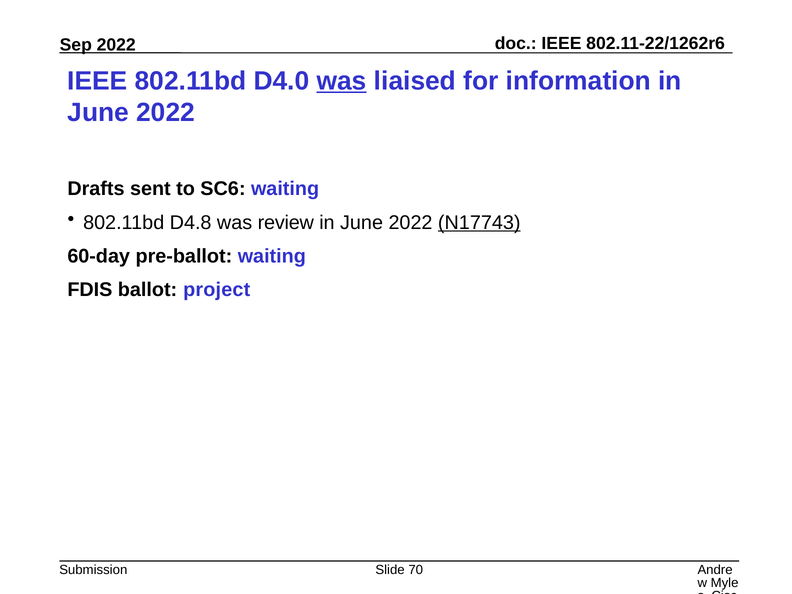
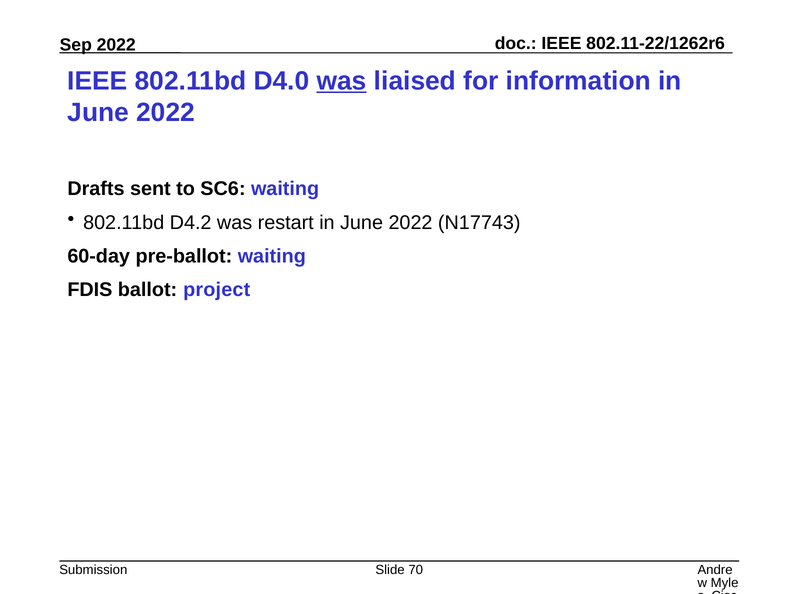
D4.8: D4.8 -> D4.2 (191, 223)
review: review -> restart (286, 223)
N17743 underline: present -> none (479, 223)
